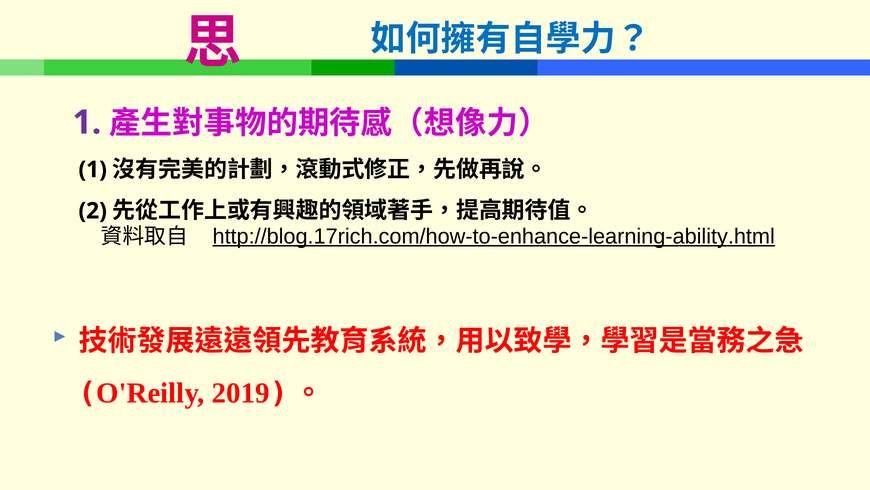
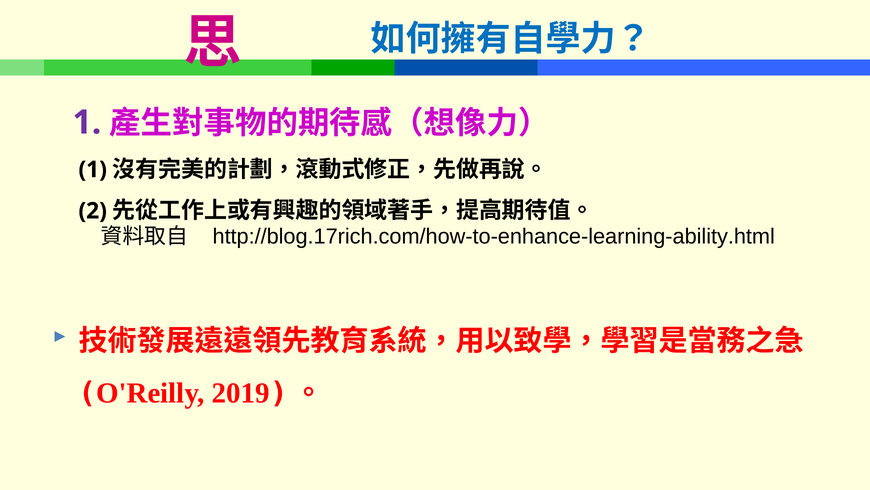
http://blog.17rich.com/how-to-enhance-learning-ability.html underline: present -> none (494, 236)
